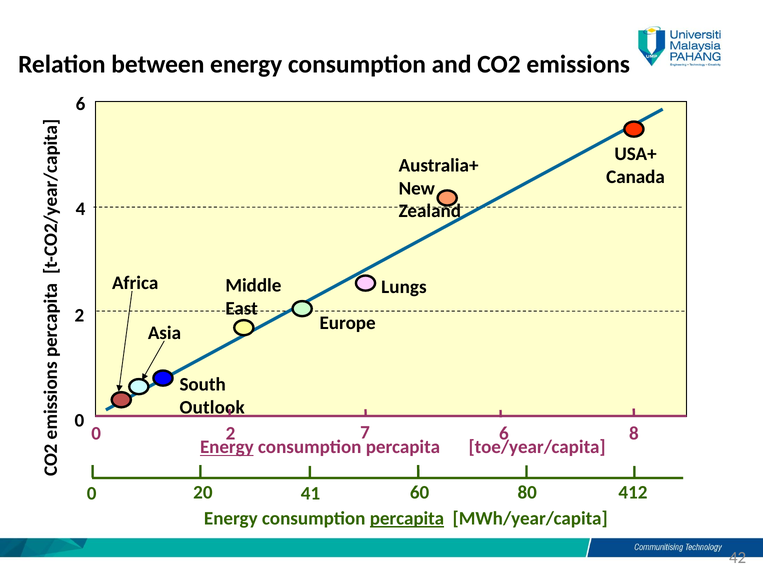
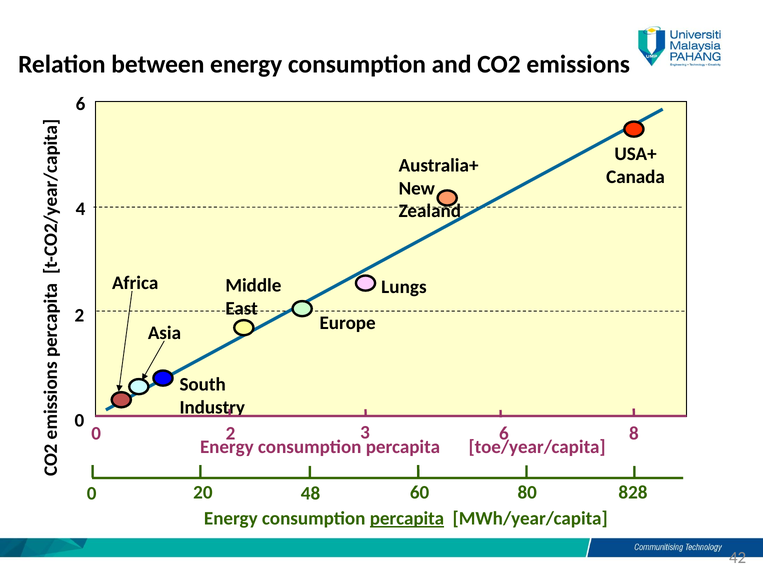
Outlook: Outlook -> Industry (212, 408)
7: 7 -> 3 (365, 433)
Energy underline: present -> none (227, 447)
41: 41 -> 48 (311, 494)
412: 412 -> 828 (633, 493)
